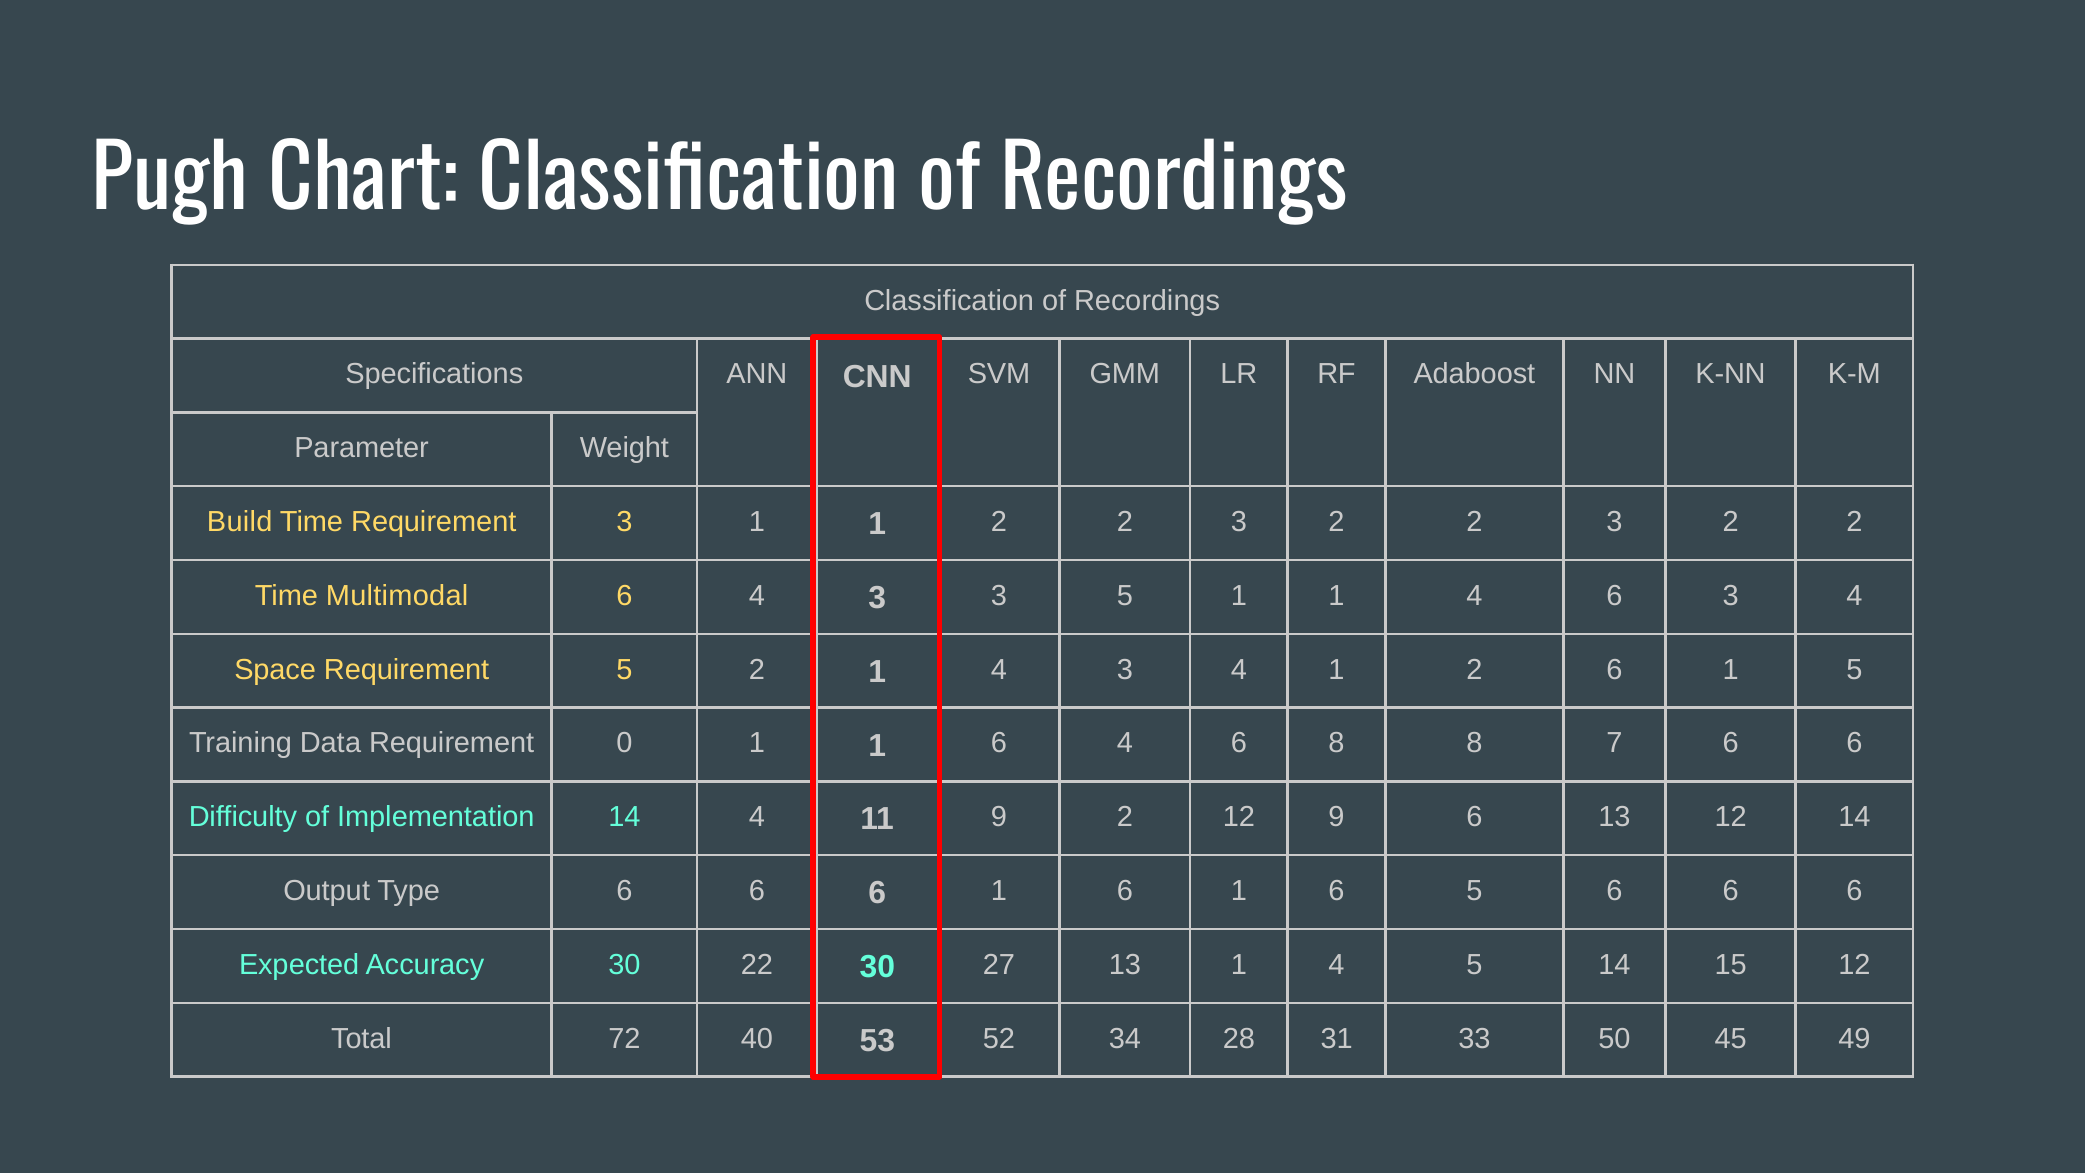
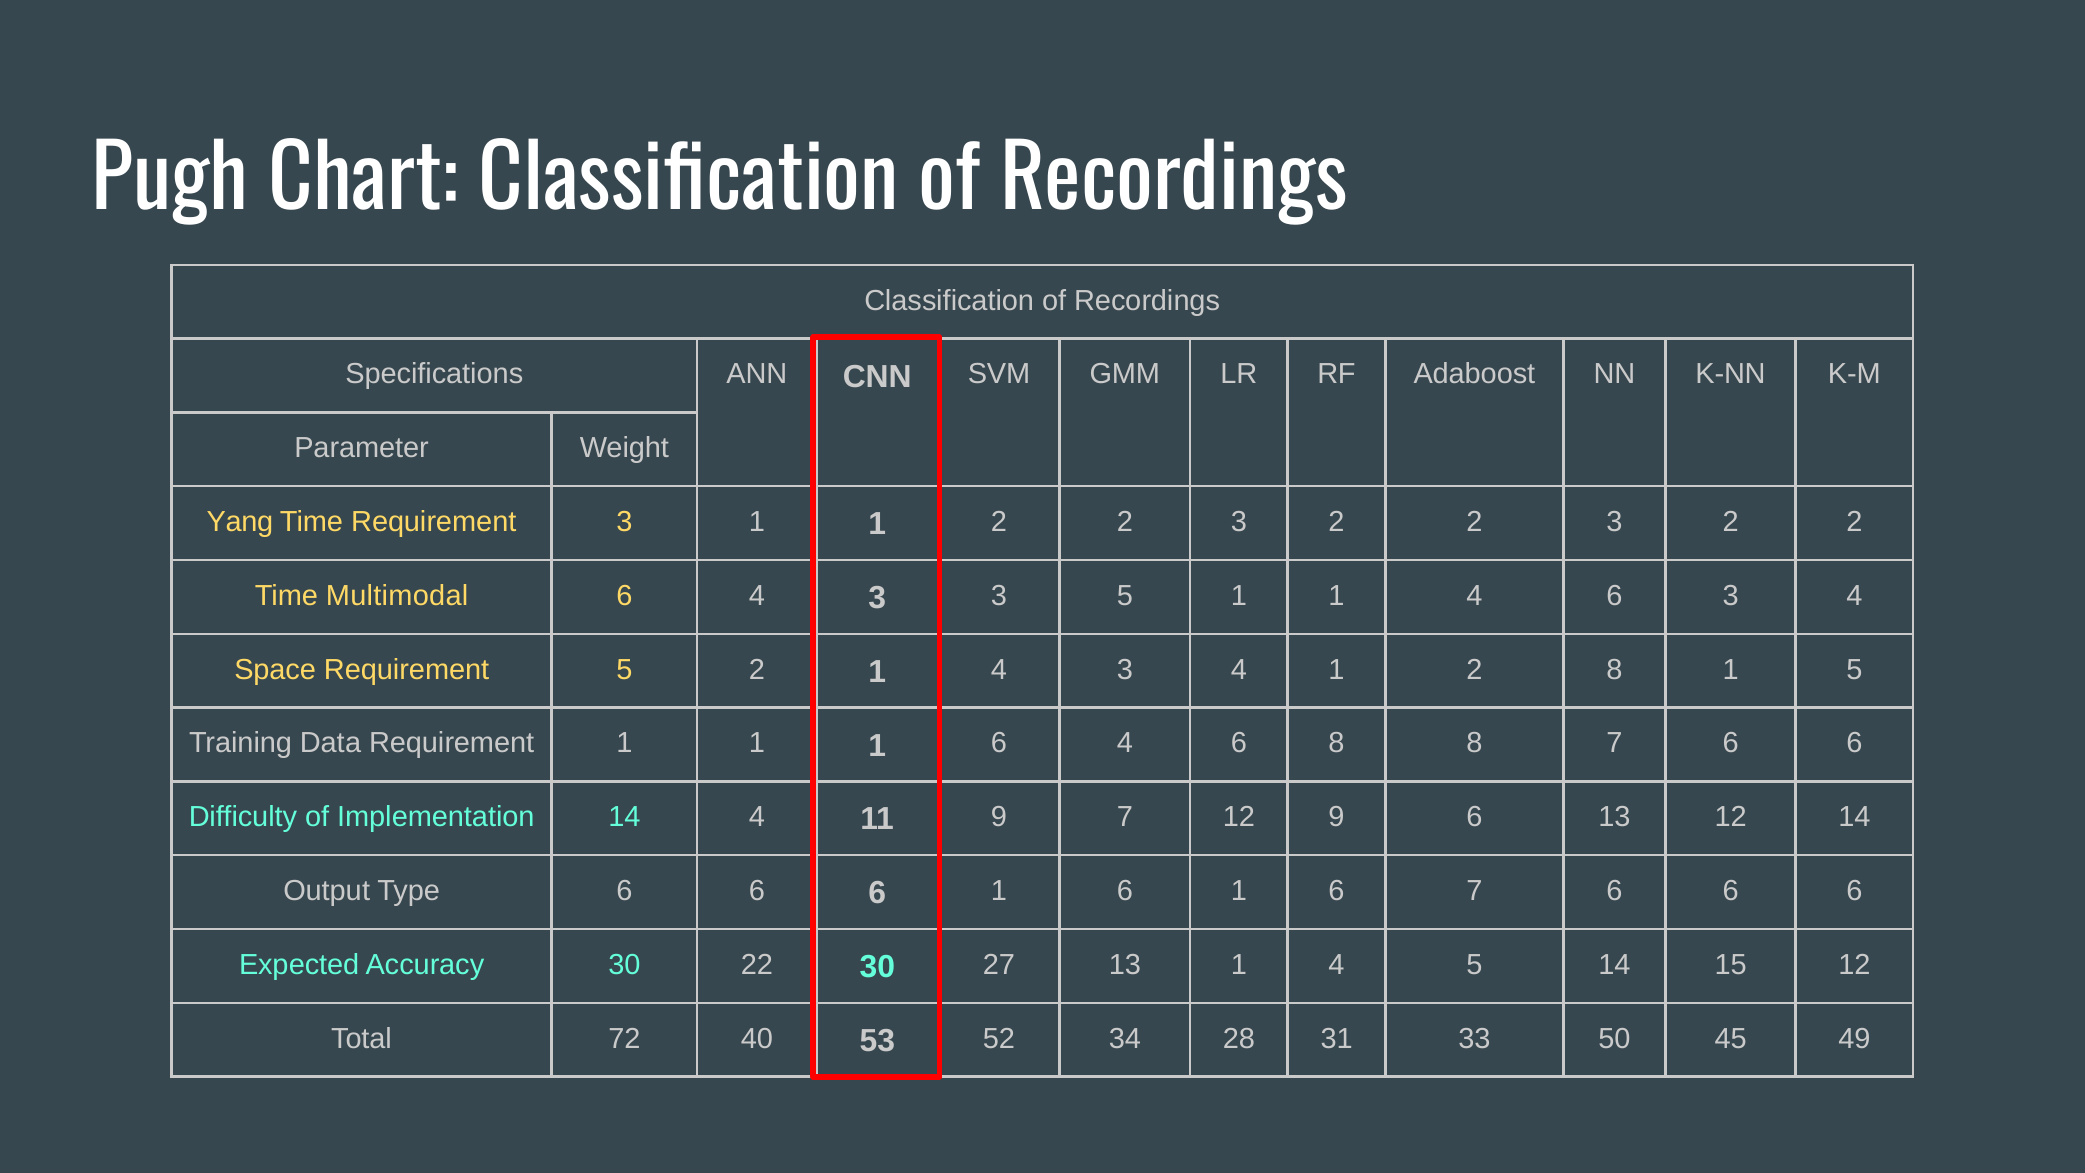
Build: Build -> Yang (240, 522)
2 6: 6 -> 8 (1614, 670)
Requirement 0: 0 -> 1 (624, 743)
9 2: 2 -> 7 (1125, 817)
6 5: 5 -> 7 (1474, 891)
